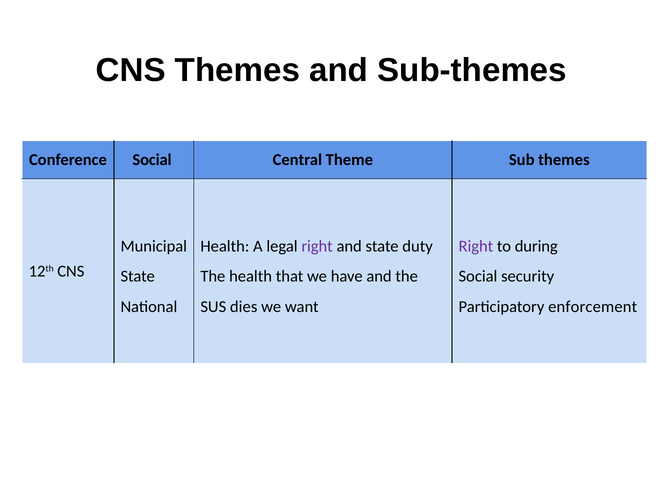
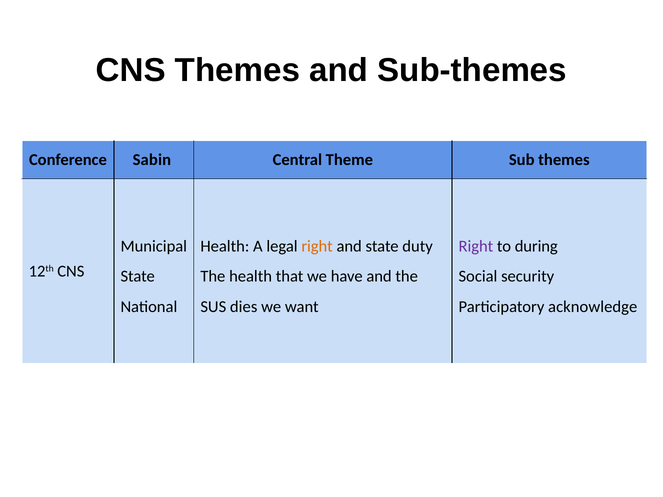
Conference Social: Social -> Sabin (152, 160)
right colour: purple -> orange (317, 246)
enforcement: enforcement -> acknowledge (593, 307)
